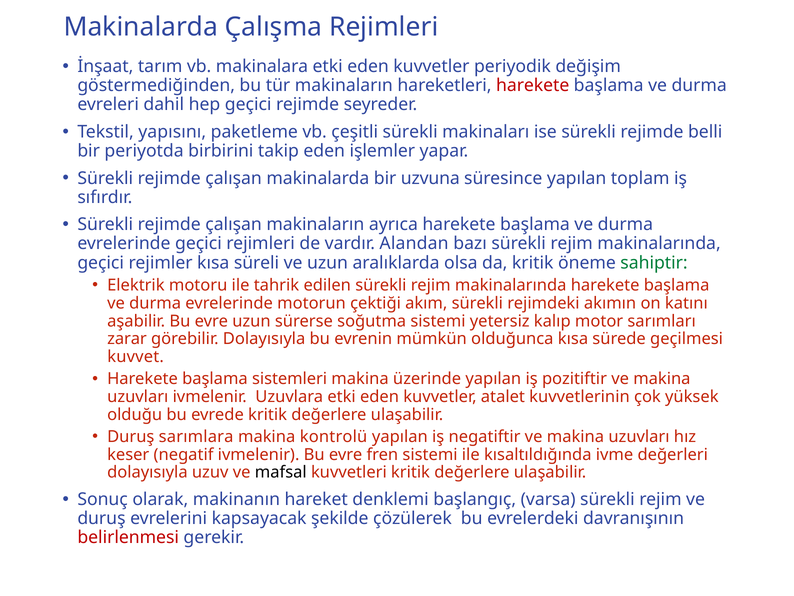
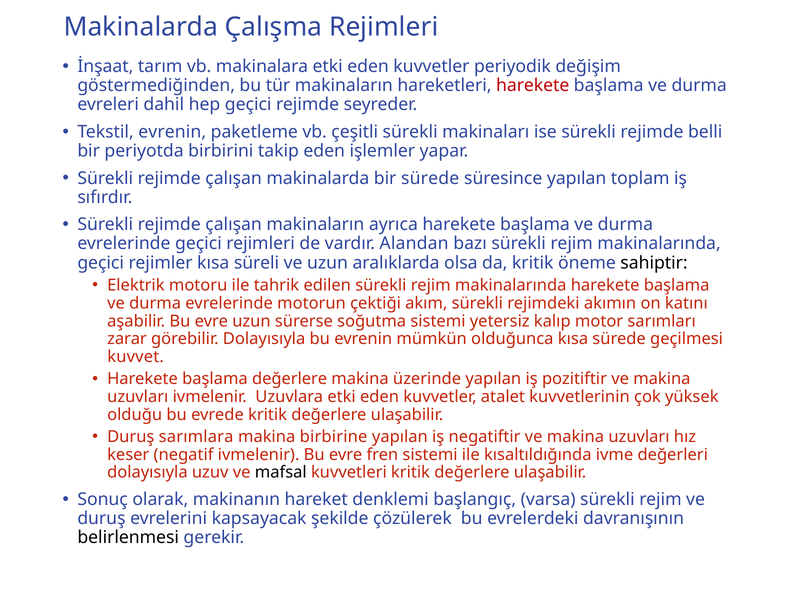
Tekstil yapısını: yapısını -> evrenin (172, 132)
bir uzvuna: uzvuna -> sürede (430, 178)
sahiptir colour: green -> black (654, 262)
başlama sistemleri: sistemleri -> değerlere (290, 379)
kontrolü: kontrolü -> birbirine (334, 436)
belirlenmesi colour: red -> black (128, 537)
